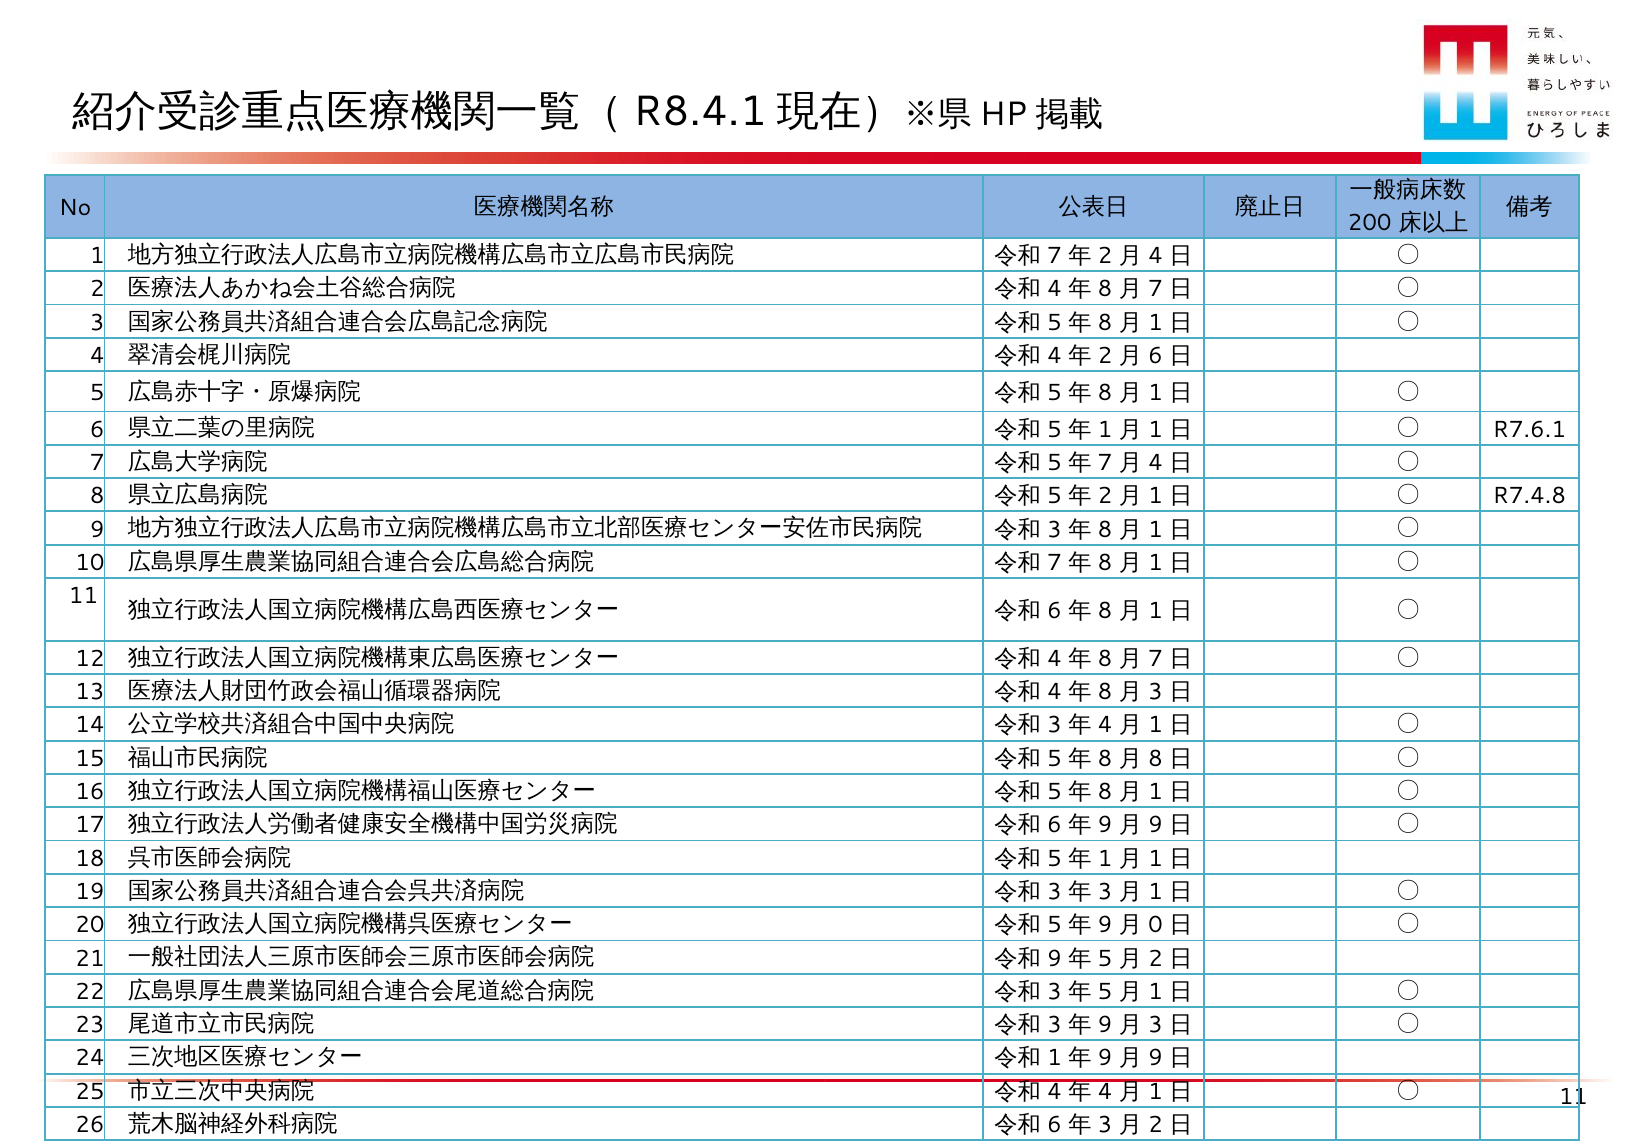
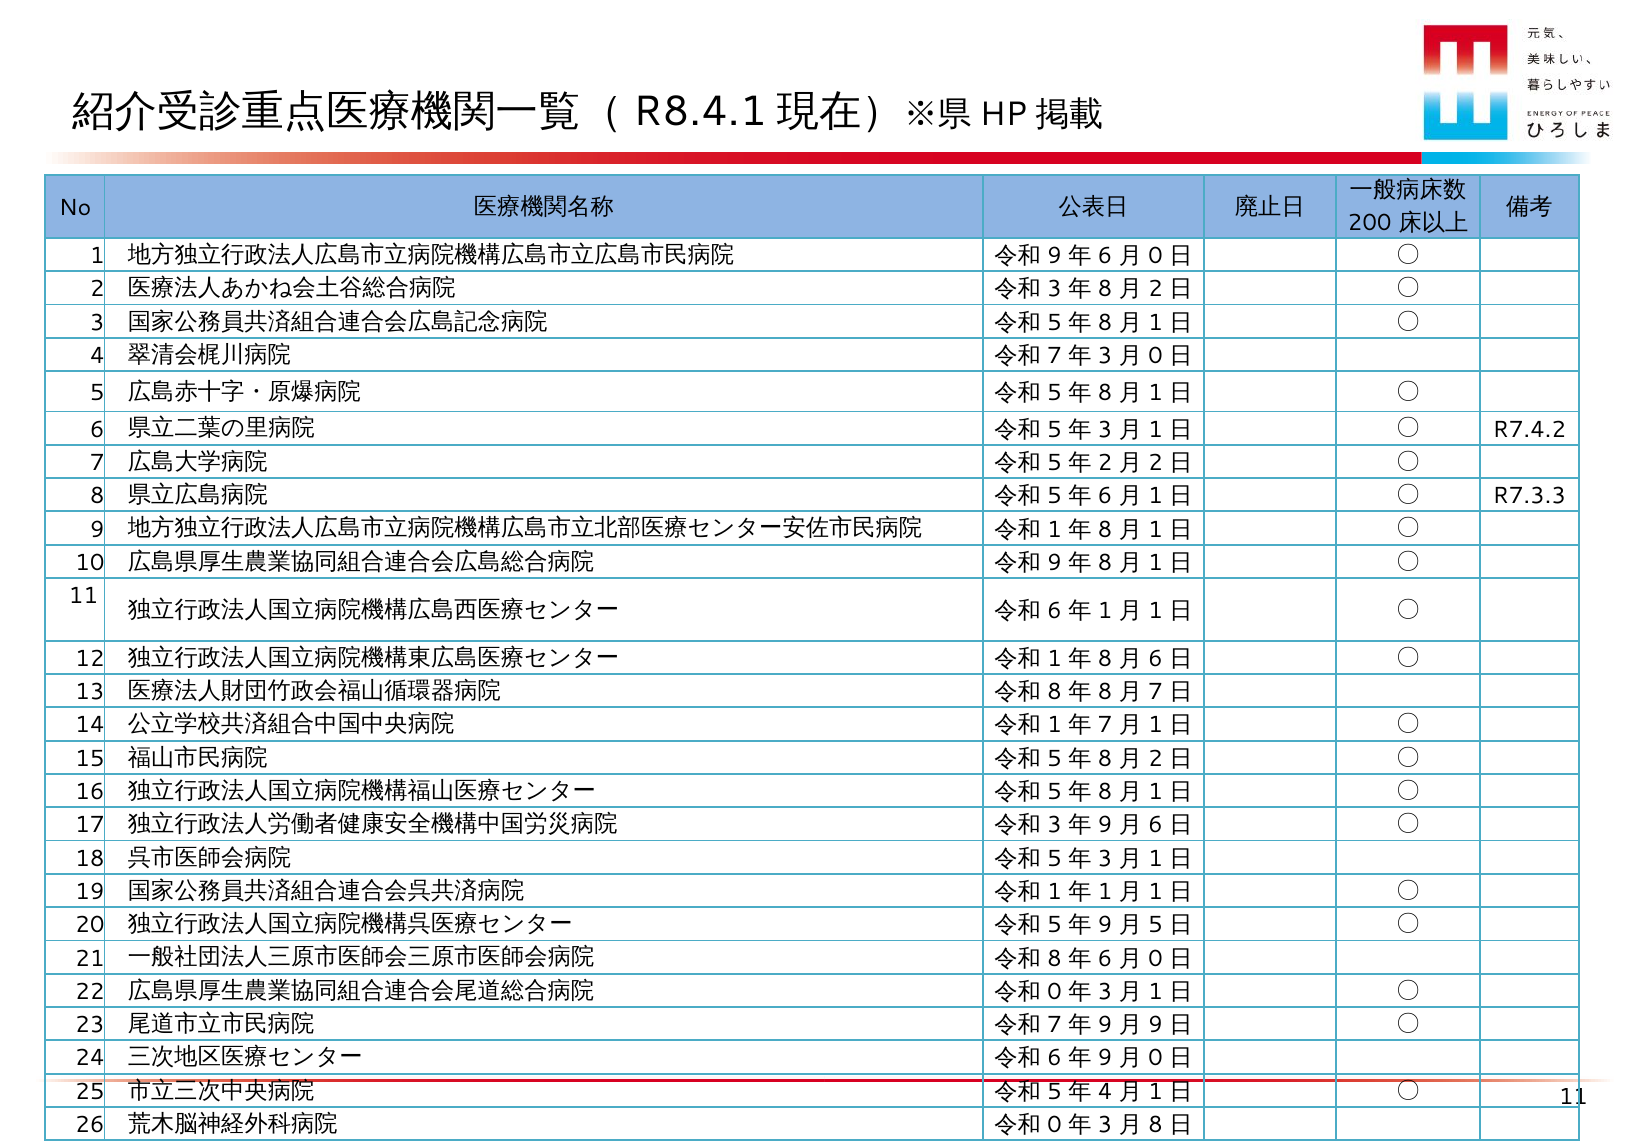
7: 7 -> 9 (1054, 256)
2: 2 -> 6 (1105, 256)
4: 4 -> 0 (1155, 256)
4: 4 -> 3 (1054, 289)
7: 7 -> 2 (1155, 289)
4: 4 -> 7 (1054, 356)
2: 2 -> 3 (1105, 356)
6: 6 -> 0 (1155, 356)
1: 1 -> 3 (1105, 429)
R7.6.1: R7.6.1 -> R7.4.2 (1529, 429)
7: 7 -> 2 (1105, 463)
4: 4 -> 2 (1155, 463)
2: 2 -> 6 (1105, 496)
R7.4.8: R7.4.8 -> R7.3.3 (1529, 496)
3: 3 -> 1 (1054, 529)
7: 7 -> 9 (1054, 563)
8: 8 -> 1 (1105, 611)
4: 4 -> 1 (1054, 659)
7: 7 -> 6 (1155, 659)
4: 4 -> 8 (1054, 692)
3: 3 -> 7 (1155, 692)
3: 3 -> 1 (1054, 725)
4: 4 -> 7 (1105, 725)
8: 8 -> 2 (1155, 759)
6: 6 -> 3 (1054, 825)
9: 9 -> 6 (1155, 825)
1: 1 -> 3 (1105, 858)
3: 3 -> 1 (1054, 892)
3: 3 -> 1 (1105, 892)
0: 0 -> 5 (1155, 925)
9: 9 -> 8 (1054, 958)
5: 5 -> 6 (1105, 958)
2: 2 -> 0 (1155, 958)
3: 3 -> 0 (1054, 992)
5: 5 -> 3 (1105, 992)
3: 3 -> 7 (1054, 1025)
3: 3 -> 9 (1155, 1025)
1: 1 -> 6 (1054, 1058)
9: 9 -> 0 (1155, 1058)
4: 4 -> 5 (1054, 1091)
6: 6 -> 0 (1054, 1125)
2: 2 -> 8 (1155, 1125)
